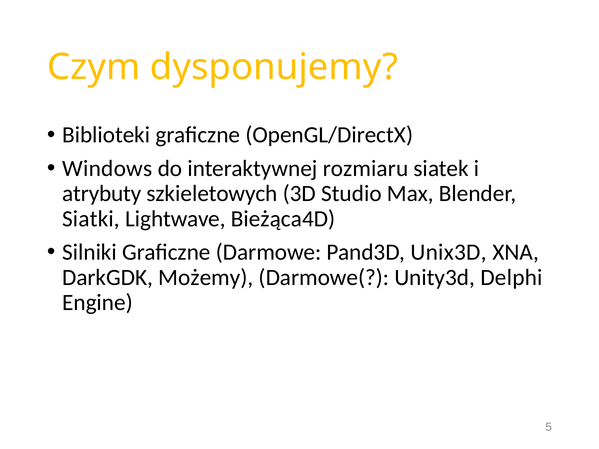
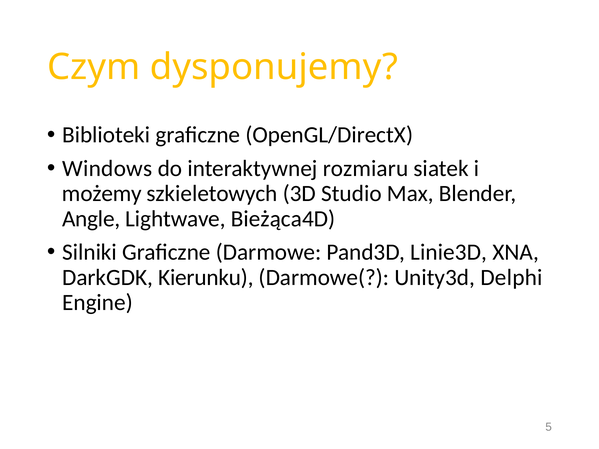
atrybuty: atrybuty -> możemy (102, 194)
Siatki: Siatki -> Angle (91, 219)
Unix3D: Unix3D -> Linie3D (449, 252)
Możemy: Możemy -> Kierunku (206, 277)
